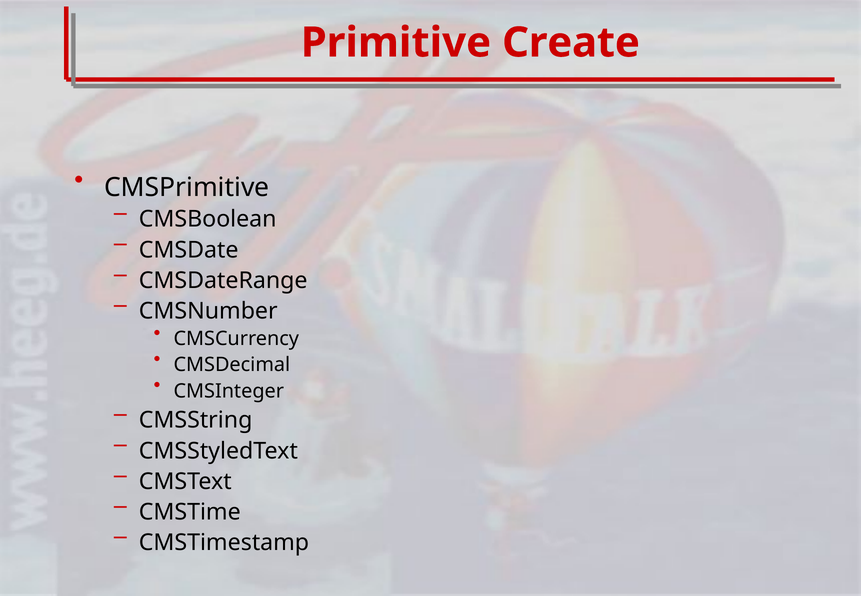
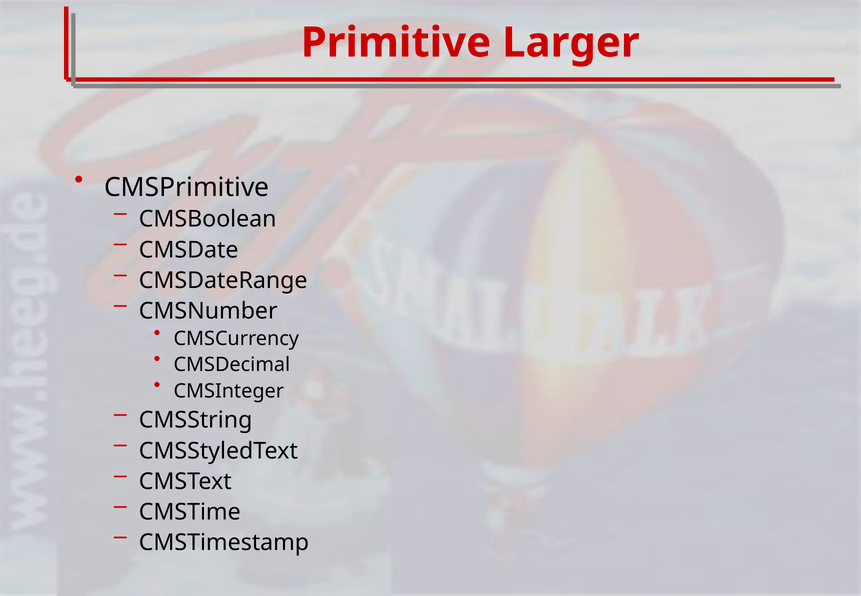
Create: Create -> Larger (571, 43)
